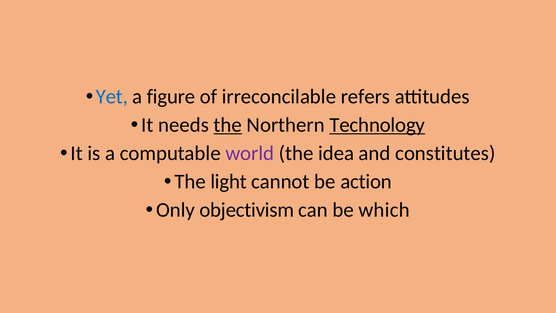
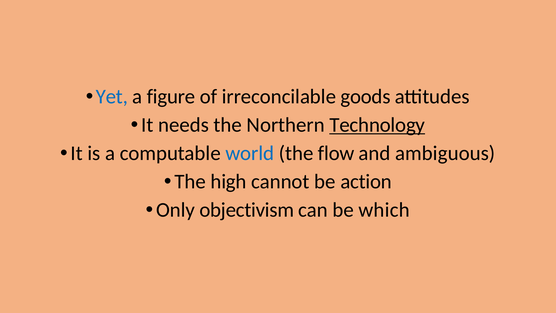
refers: refers -> goods (366, 96)
the underline: present -> none (228, 125)
world colour: purple -> blue (250, 153)
idea: idea -> flow (336, 153)
constitutes: constitutes -> ambiguous (445, 153)
light: light -> high (229, 181)
